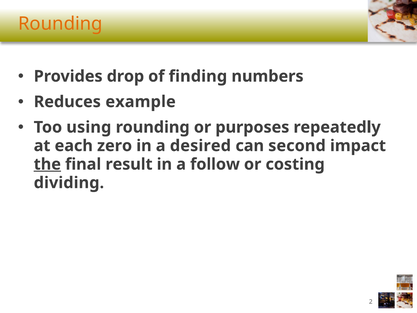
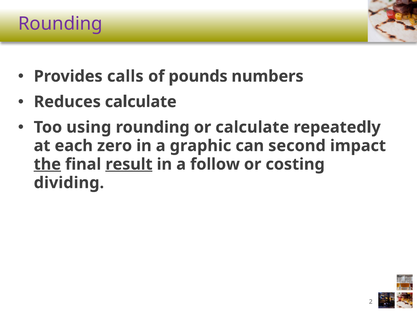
Rounding colour: orange -> purple (60, 24)
drop: drop -> calls (125, 76)
finding: finding -> pounds (198, 76)
Reduces example: example -> calculate (141, 102)
or purposes: purposes -> calculate (252, 127)
desired: desired -> graphic (200, 146)
result underline: none -> present (129, 164)
